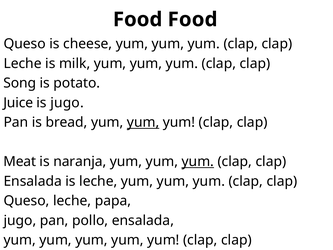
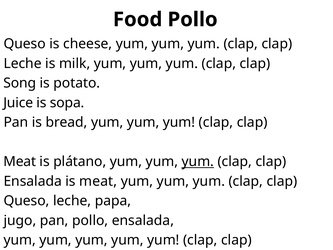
Food Food: Food -> Pollo (193, 19)
is jugo: jugo -> sopa (67, 103)
yum underline: present -> none (143, 122)
naranja: naranja -> plátano (80, 161)
is leche: leche -> meat (98, 181)
